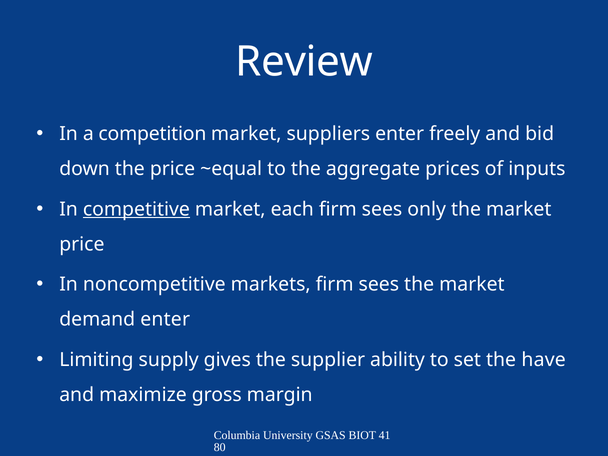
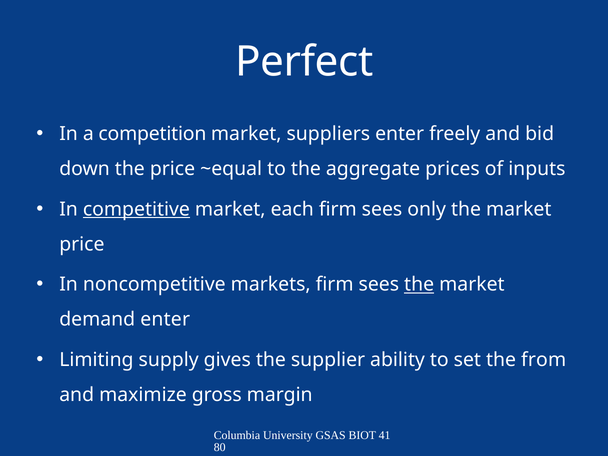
Review: Review -> Perfect (304, 62)
the underline: none -> present (419, 285)
have: have -> from (544, 360)
